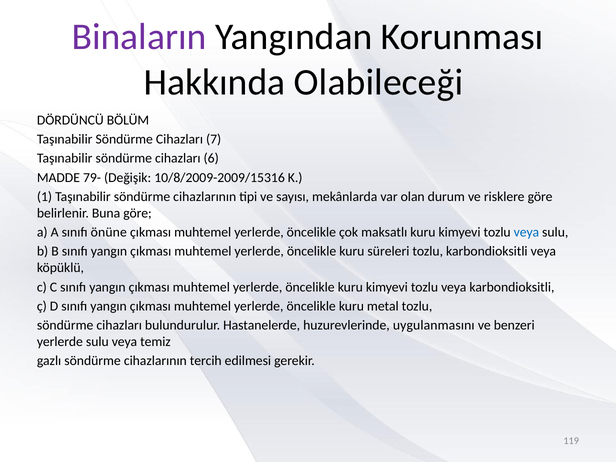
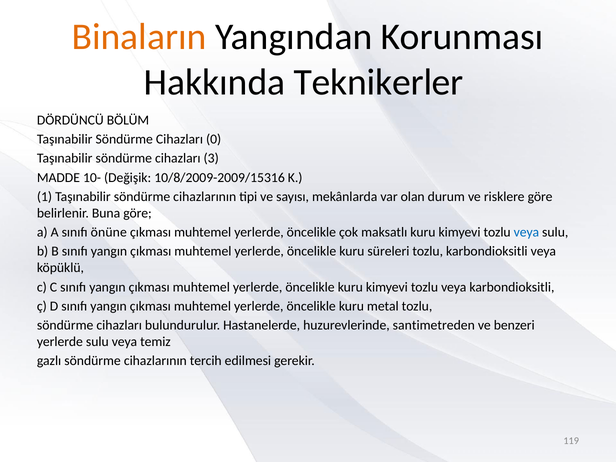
Binaların colour: purple -> orange (139, 37)
Olabileceği: Olabileceği -> Teknikerler (379, 82)
7: 7 -> 0 (214, 139)
6: 6 -> 3 (211, 158)
79-: 79- -> 10- (92, 178)
uygulanmasını: uygulanmasını -> santimetreden (434, 325)
